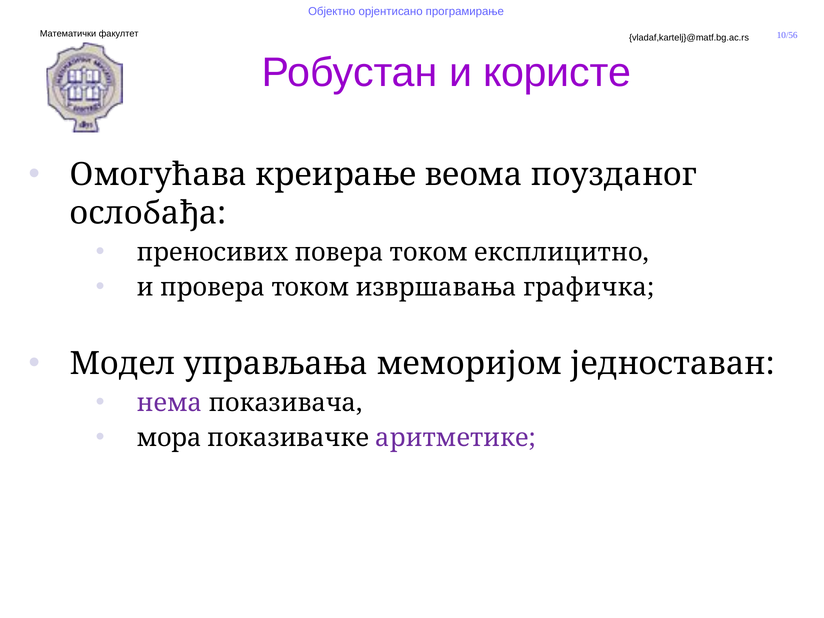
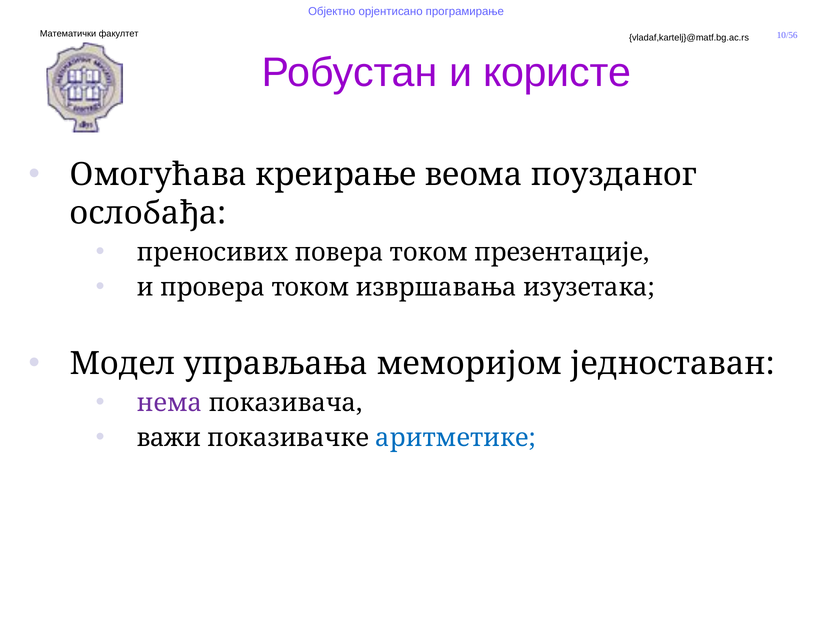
експлицитно: експлицитно -> презентације (562, 252)
графичка: графичка -> изузетака (589, 287)
мора: мора -> важи (169, 438)
аритметике colour: purple -> blue (456, 438)
